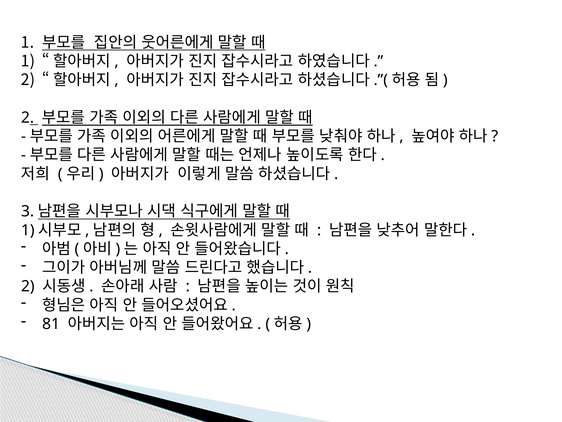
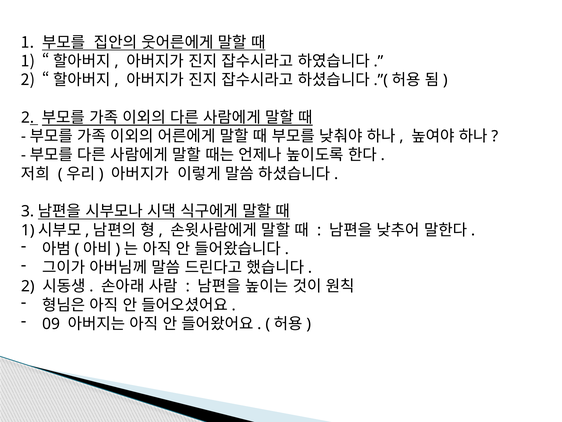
81: 81 -> 09 (51, 324)
